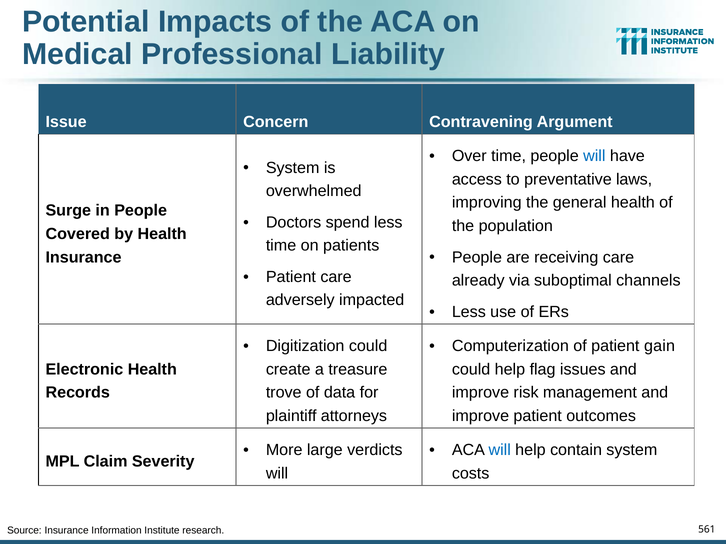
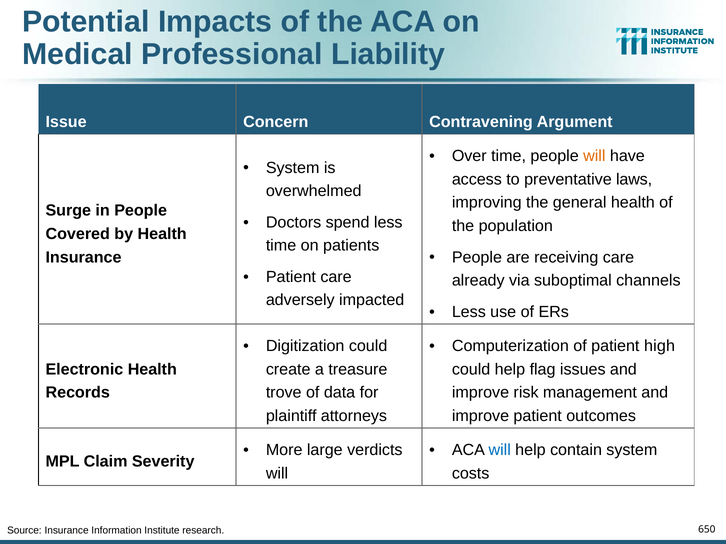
will colour: blue -> orange (594, 156)
gain: gain -> high (659, 346)
561: 561 -> 650 (707, 530)
